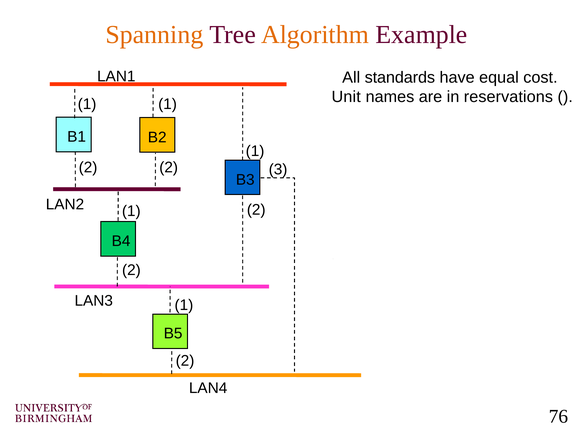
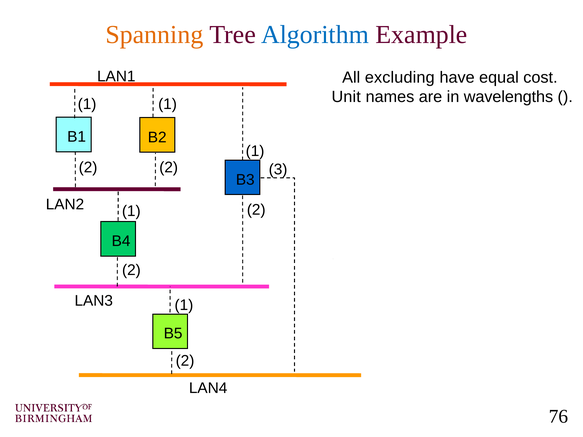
Algorithm colour: orange -> blue (315, 35)
standards: standards -> excluding (400, 77)
reservations: reservations -> wavelengths (508, 97)
